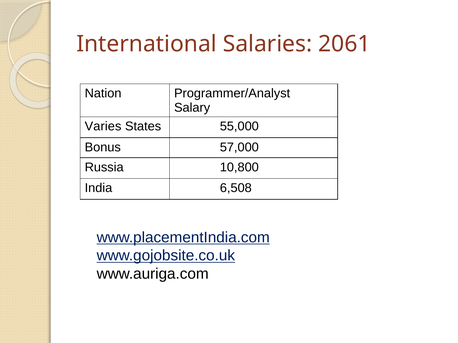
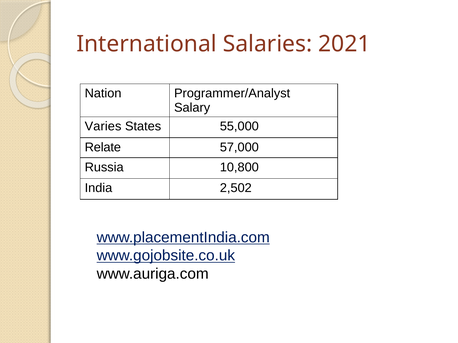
2061: 2061 -> 2021 (344, 44)
Bonus: Bonus -> Relate (103, 147)
6,508: 6,508 -> 2,502 (236, 188)
